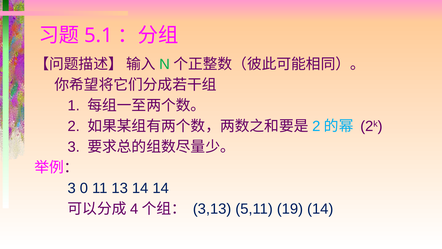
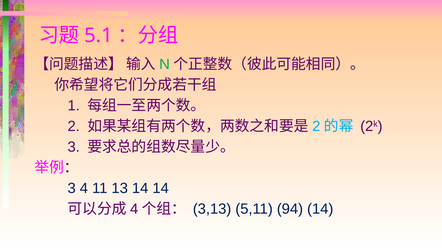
3 0: 0 -> 4 (84, 188)
19: 19 -> 94 (290, 209)
